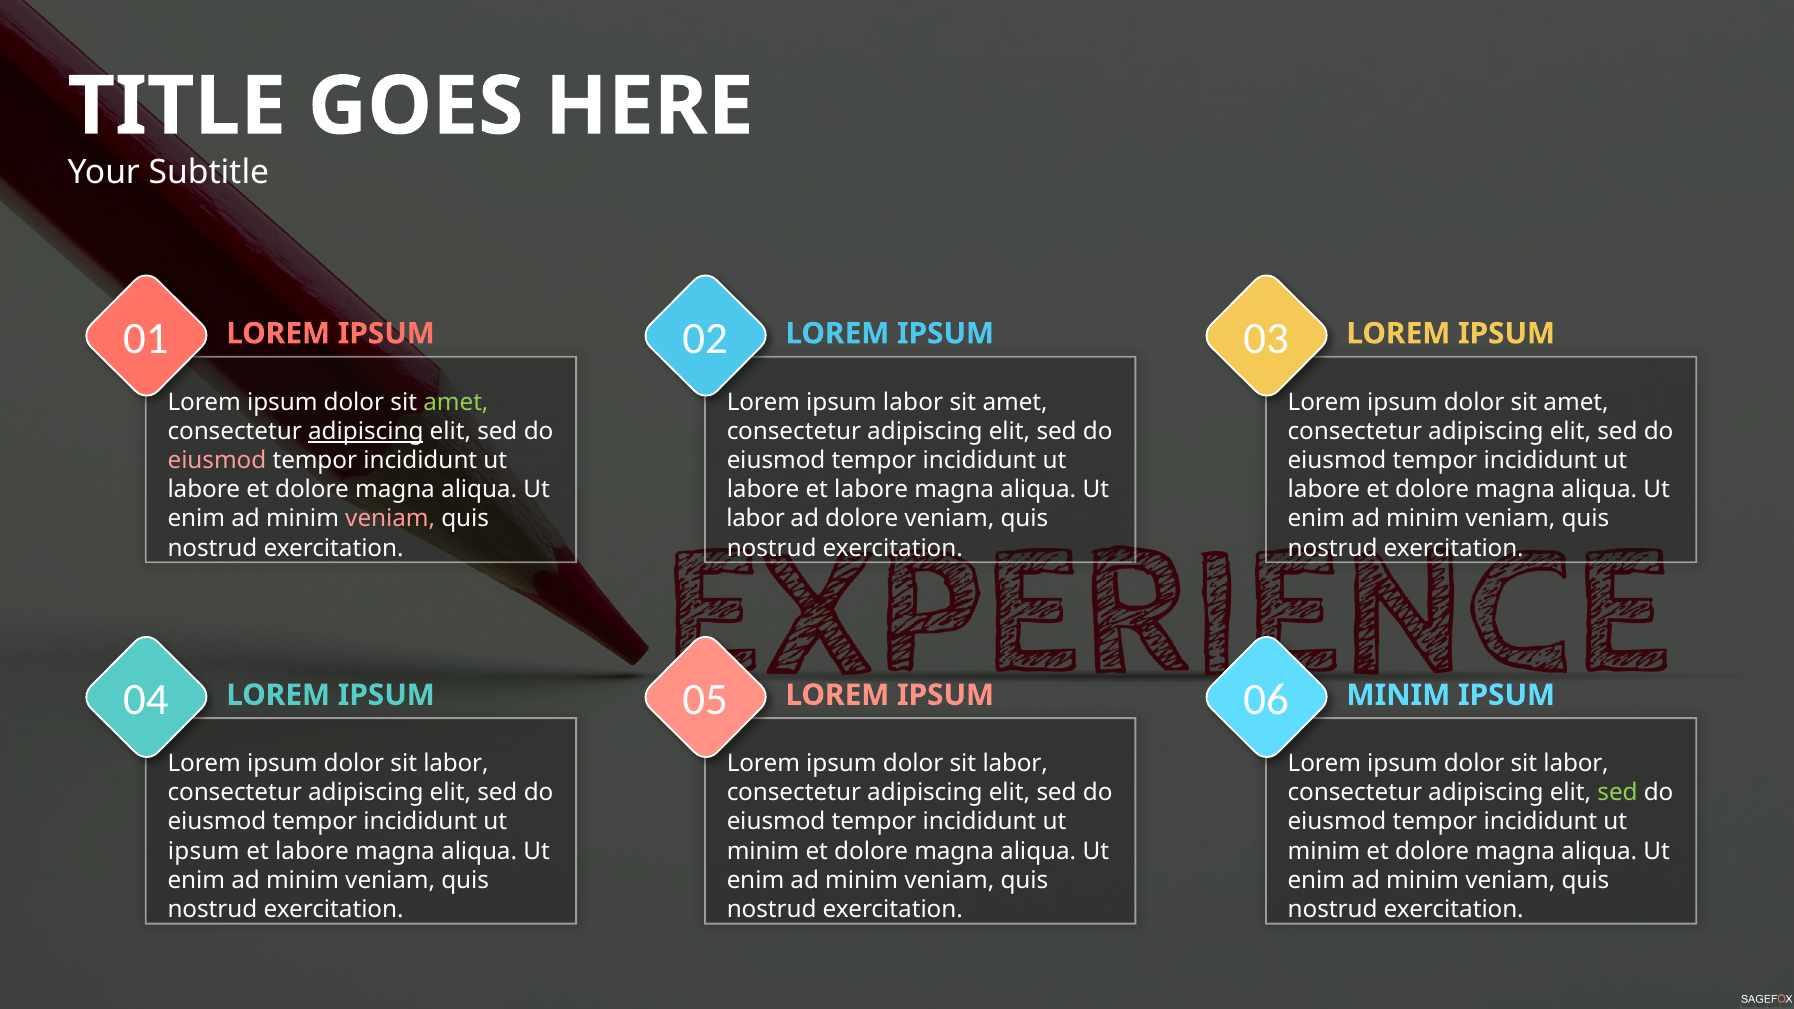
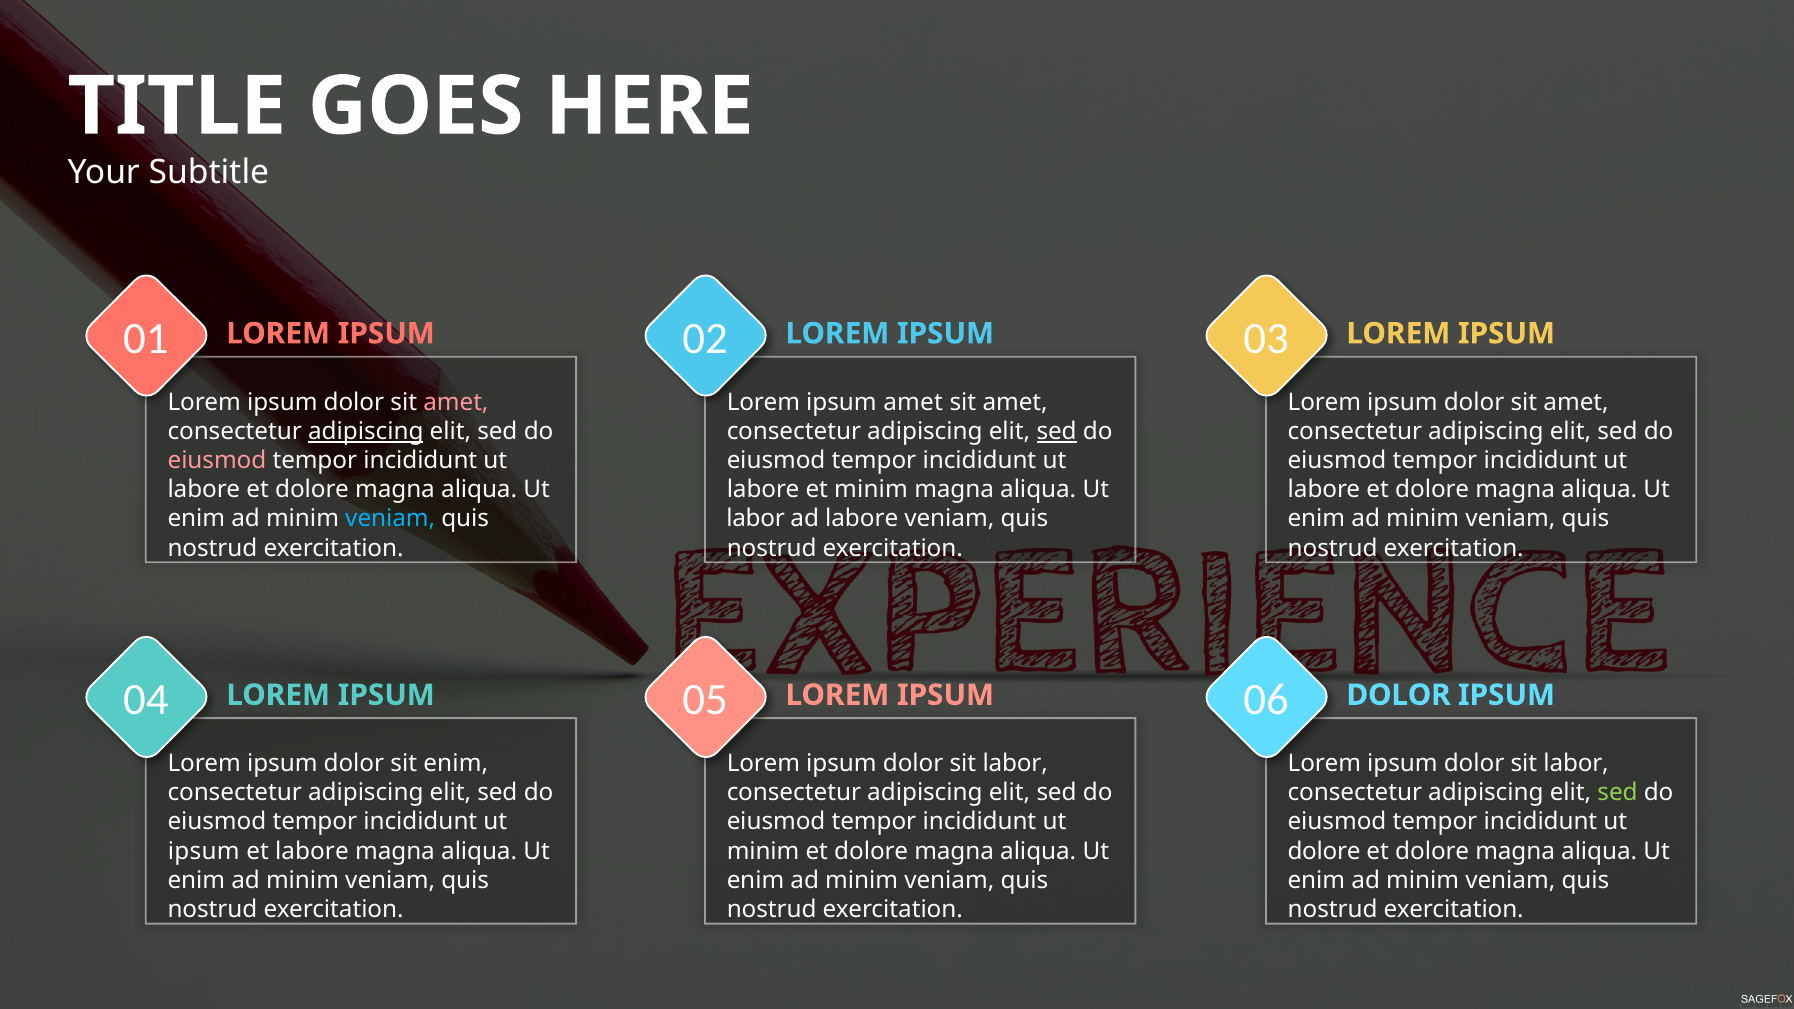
amet colour: light green -> pink (456, 402)
ipsum labor: labor -> amet (913, 402)
sed underline: none -> present (1057, 431)
labore et labore: labore -> minim (871, 490)
veniam colour: pink -> light blue (390, 519)
ad dolore: dolore -> labore (862, 519)
05 MINIM: MINIM -> DOLOR (1399, 695)
labor: labor -> enim (456, 764)
minim: minim -> dolore (1324, 851)
